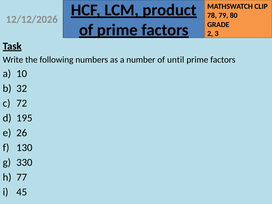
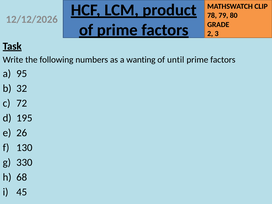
number: number -> wanting (141, 60)
10: 10 -> 95 (22, 74)
77: 77 -> 68 (22, 177)
